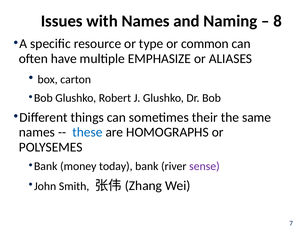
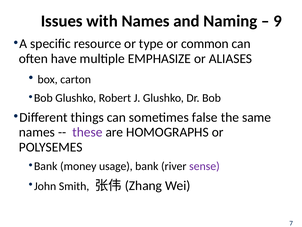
8: 8 -> 9 (278, 21)
their: their -> false (205, 117)
these colour: blue -> purple (87, 132)
today: today -> usage (116, 166)
